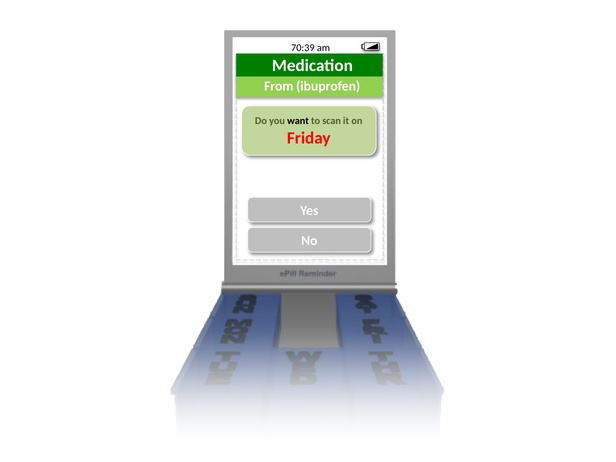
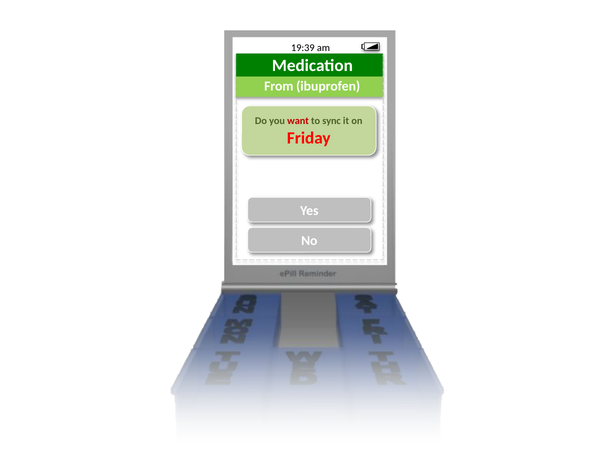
70:39: 70:39 -> 19:39 (303, 48)
want colour: black -> red (298, 121)
scan: scan -> sync (332, 121)
